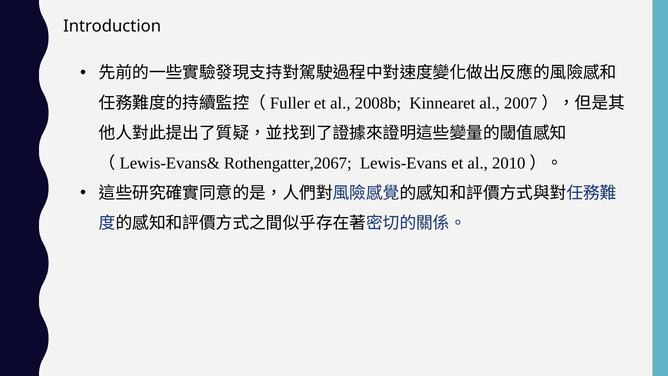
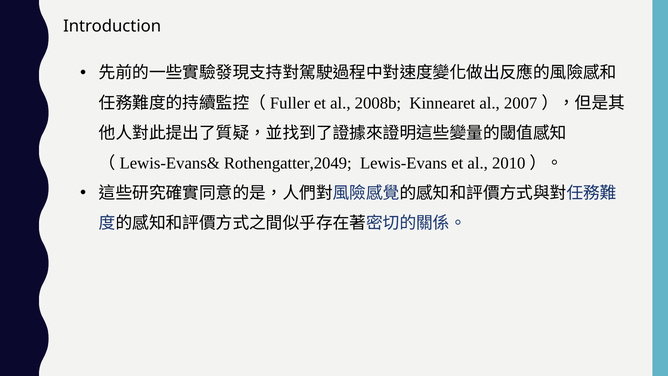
Rothengatter,2067: Rothengatter,2067 -> Rothengatter,2049 (288, 163)
